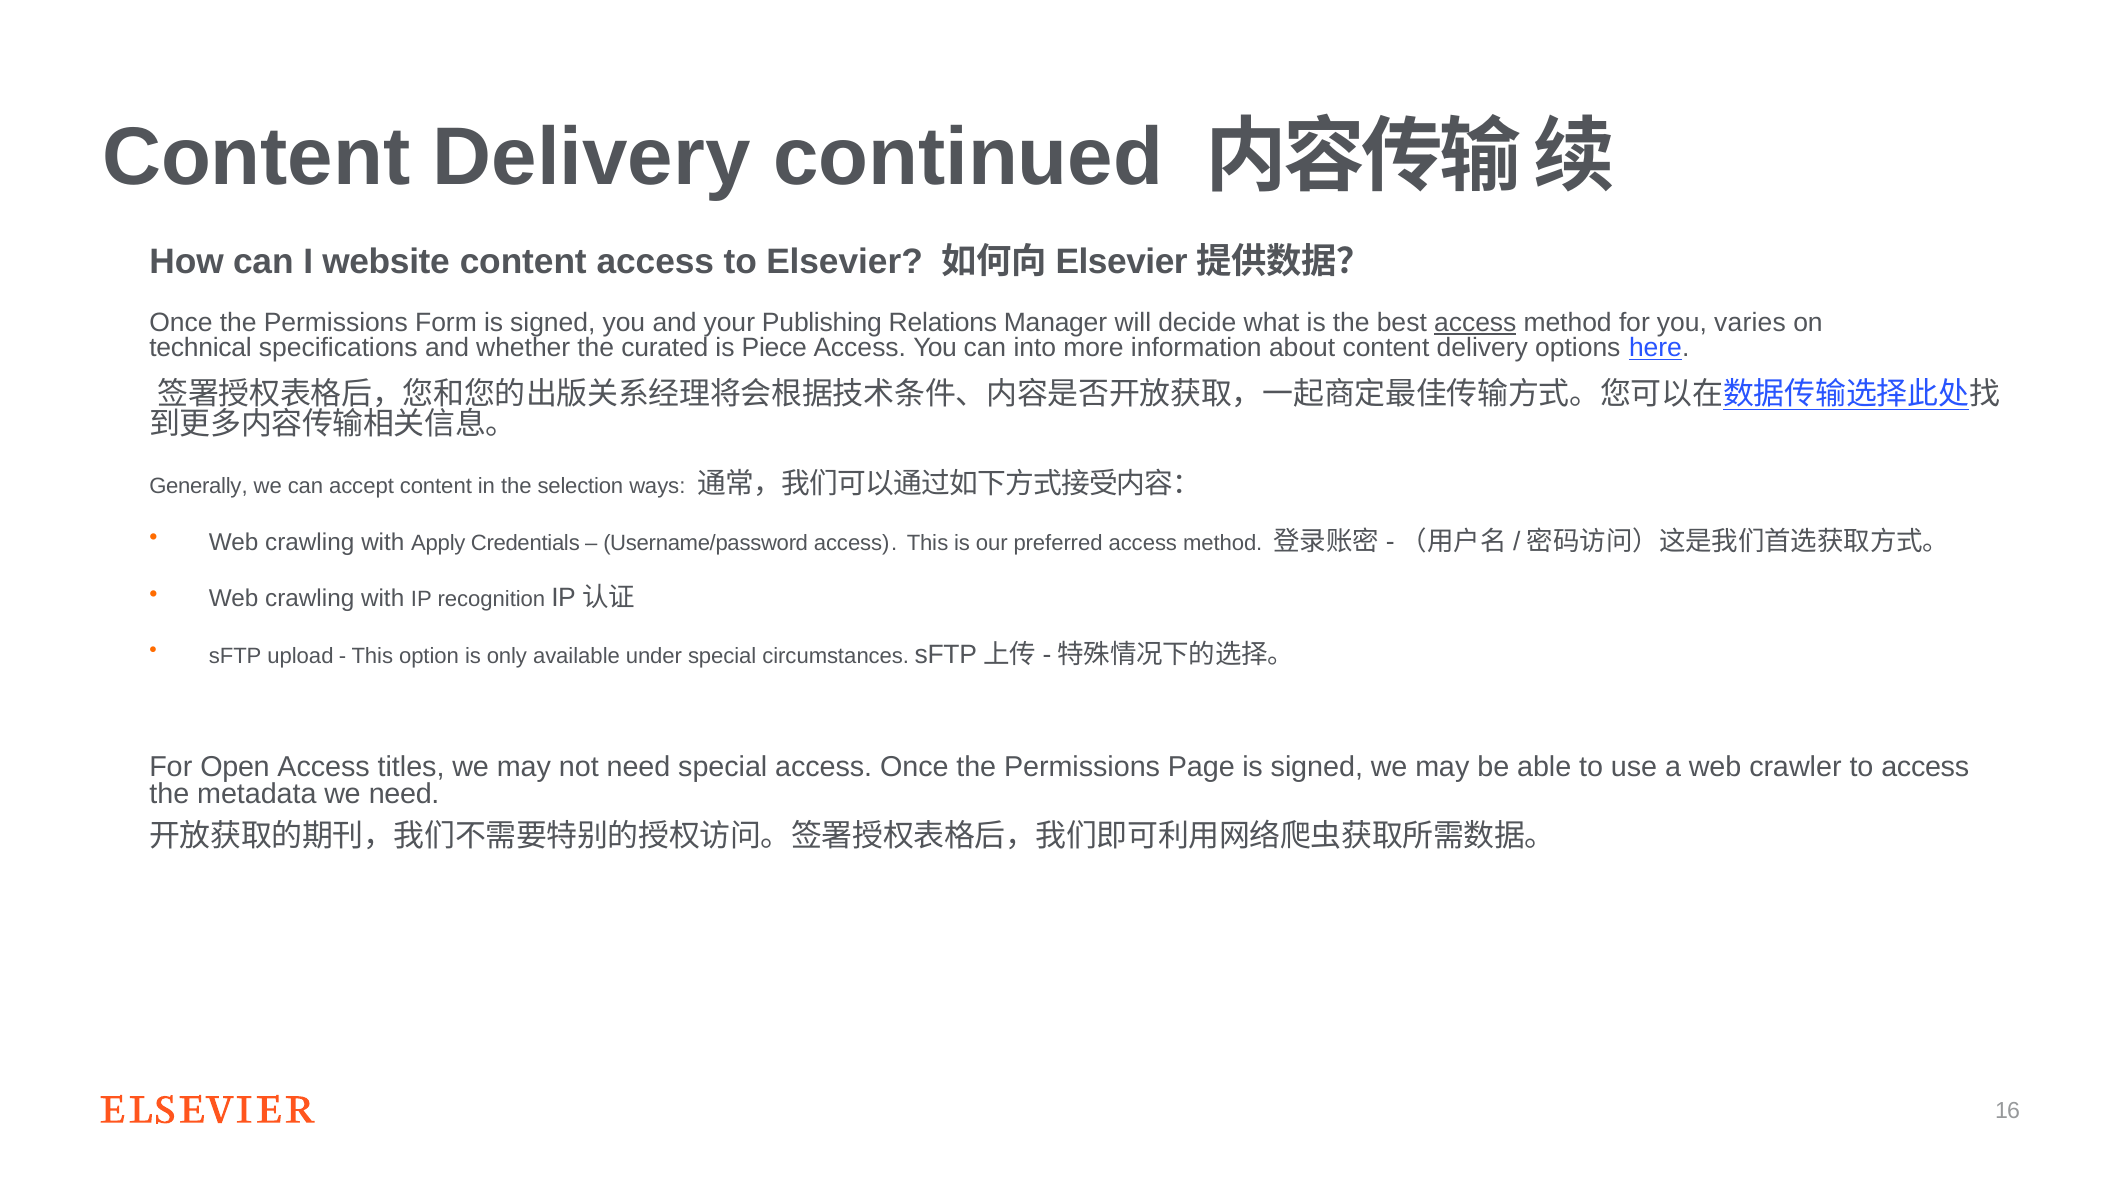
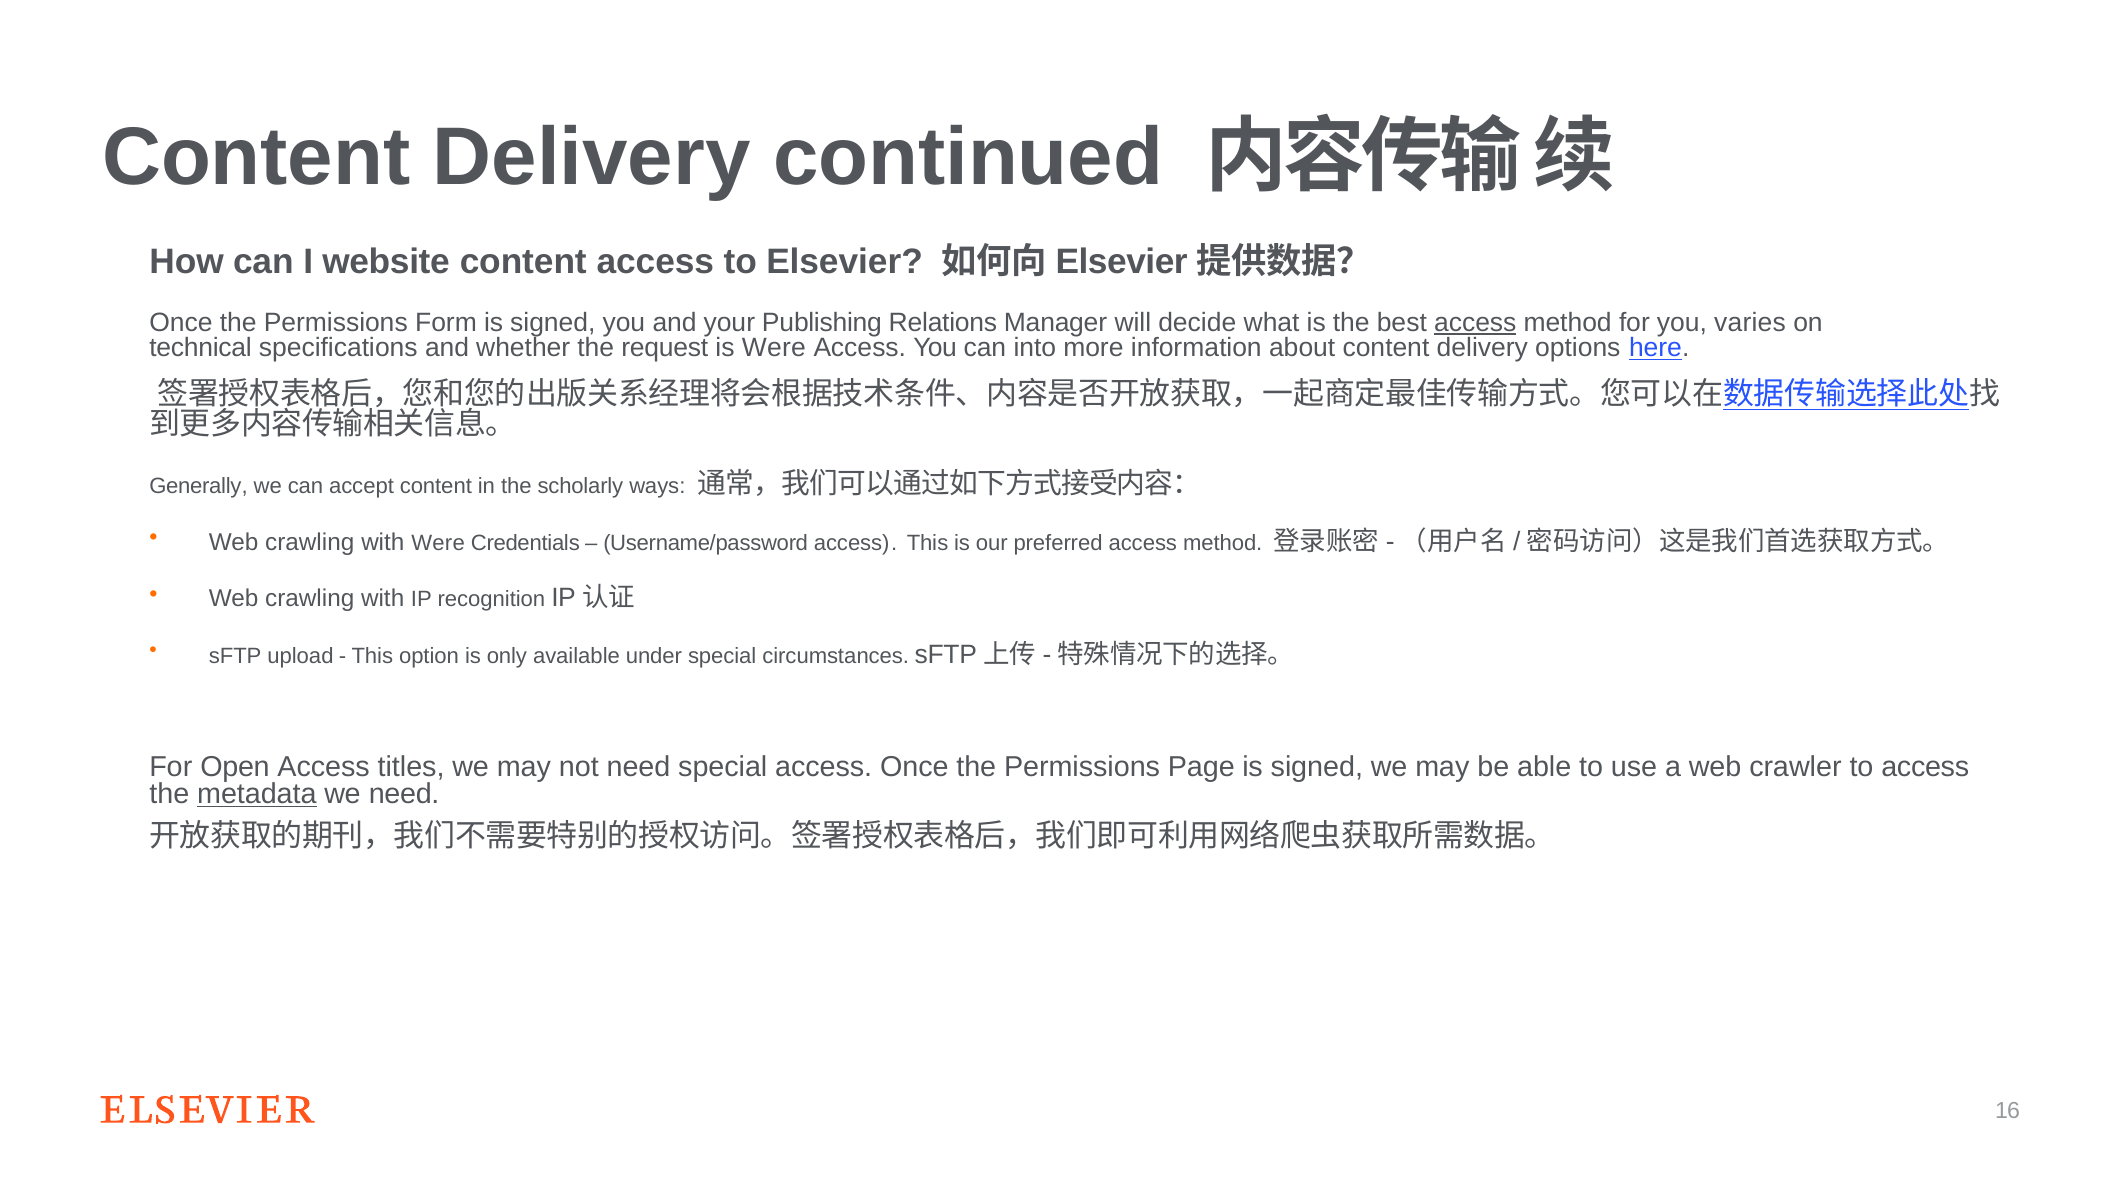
curated: curated -> request (665, 348)
is Piece: Piece -> Were (774, 348)
selection: selection -> scholarly (580, 486)
with Apply: Apply -> Were (438, 543)
metadata underline: none -> present (257, 794)
